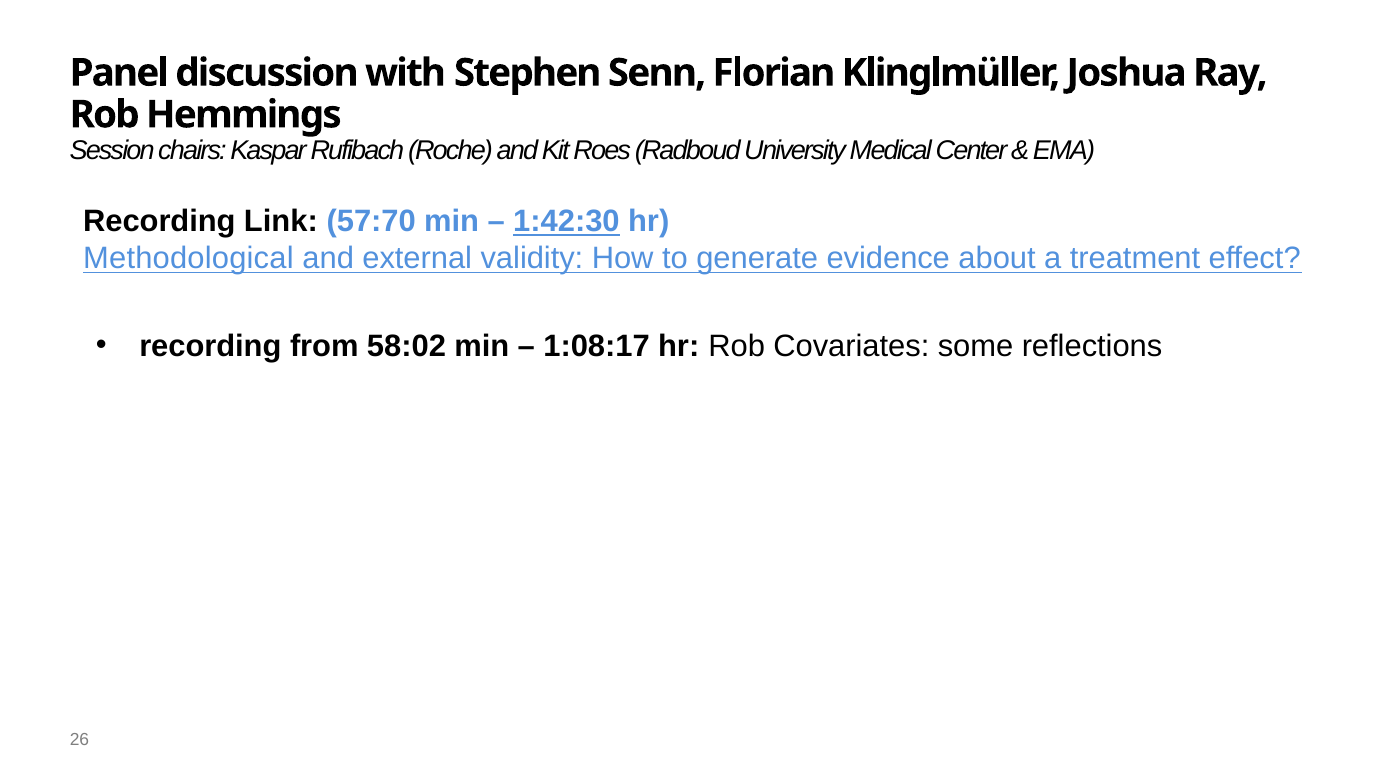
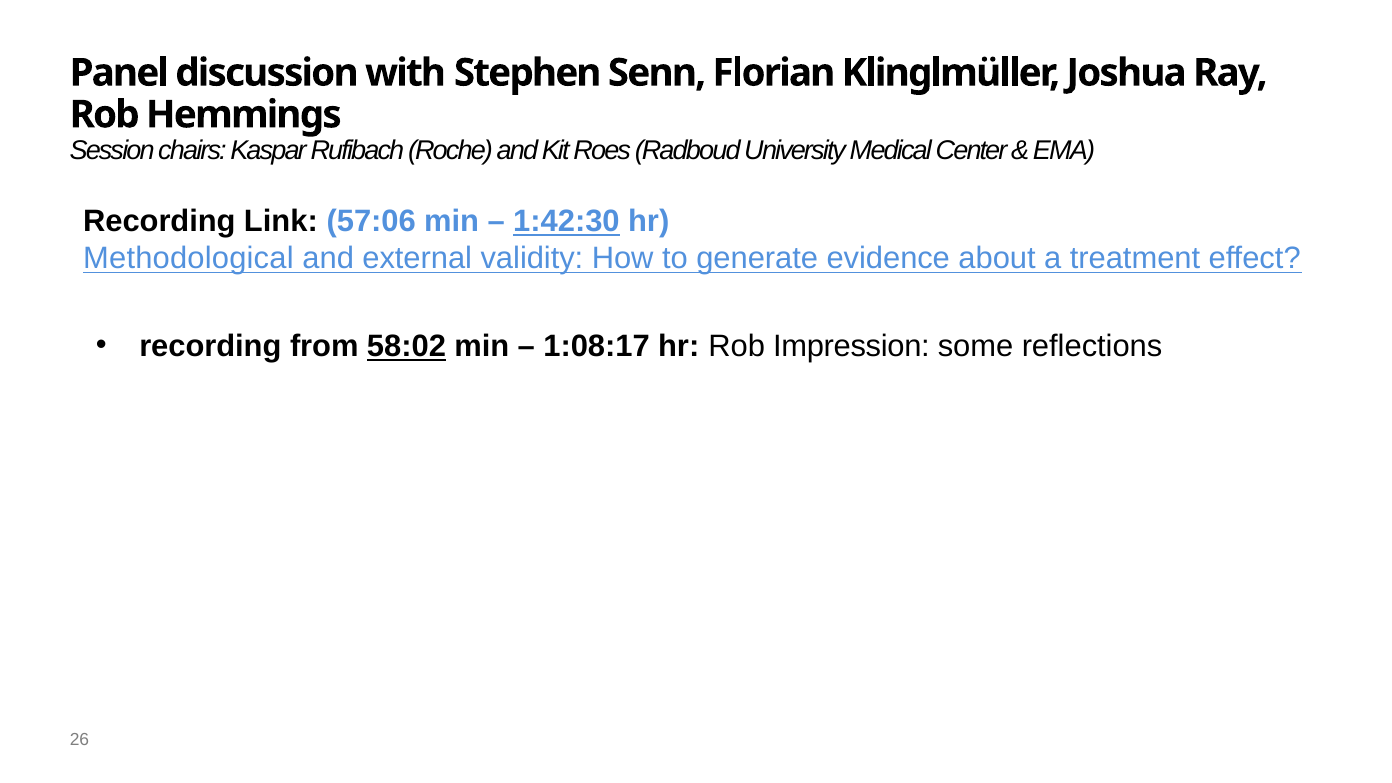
57:70: 57:70 -> 57:06 (371, 222)
58:02 underline: none -> present (406, 347)
Covariates: Covariates -> Impression (851, 347)
